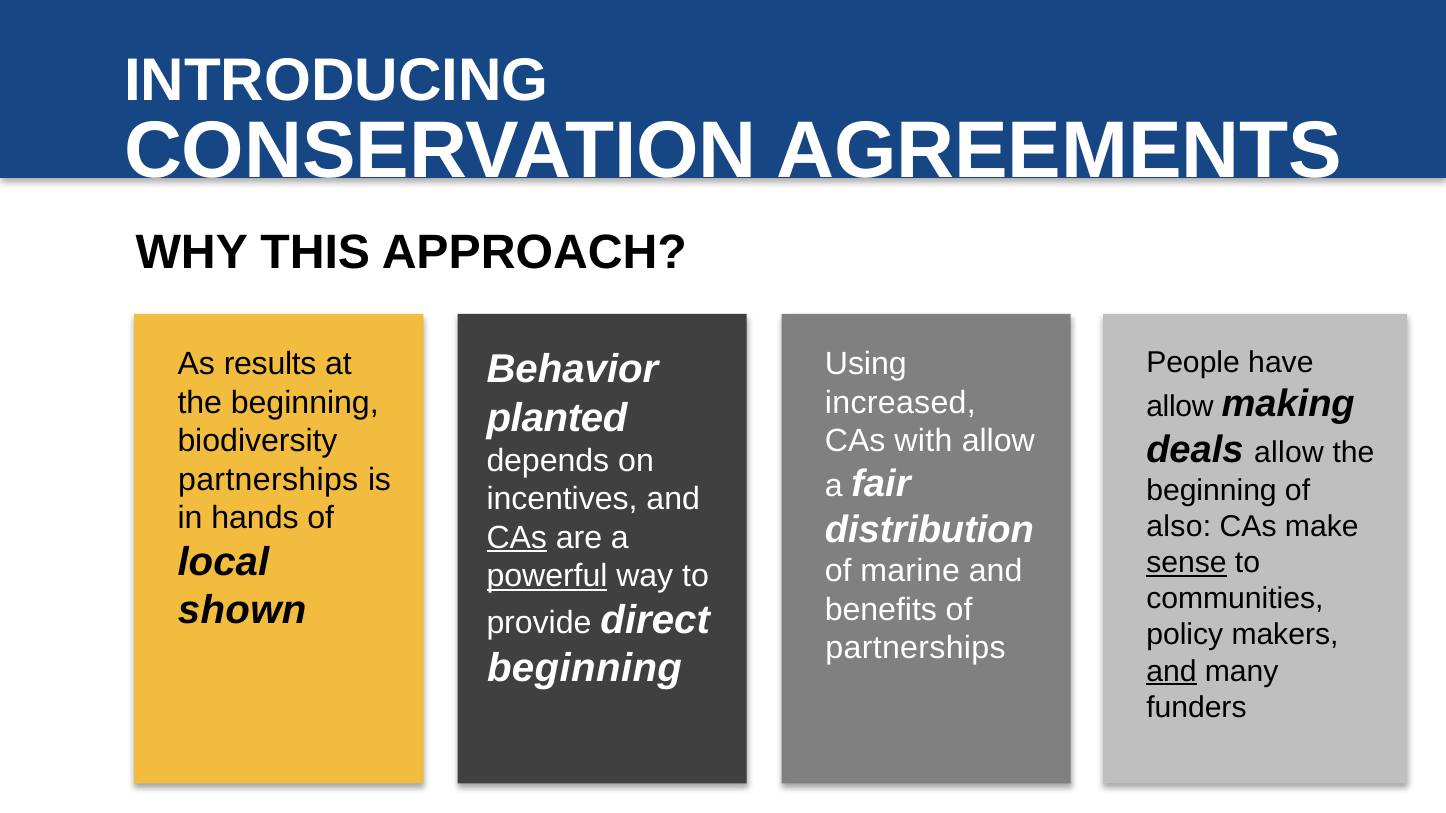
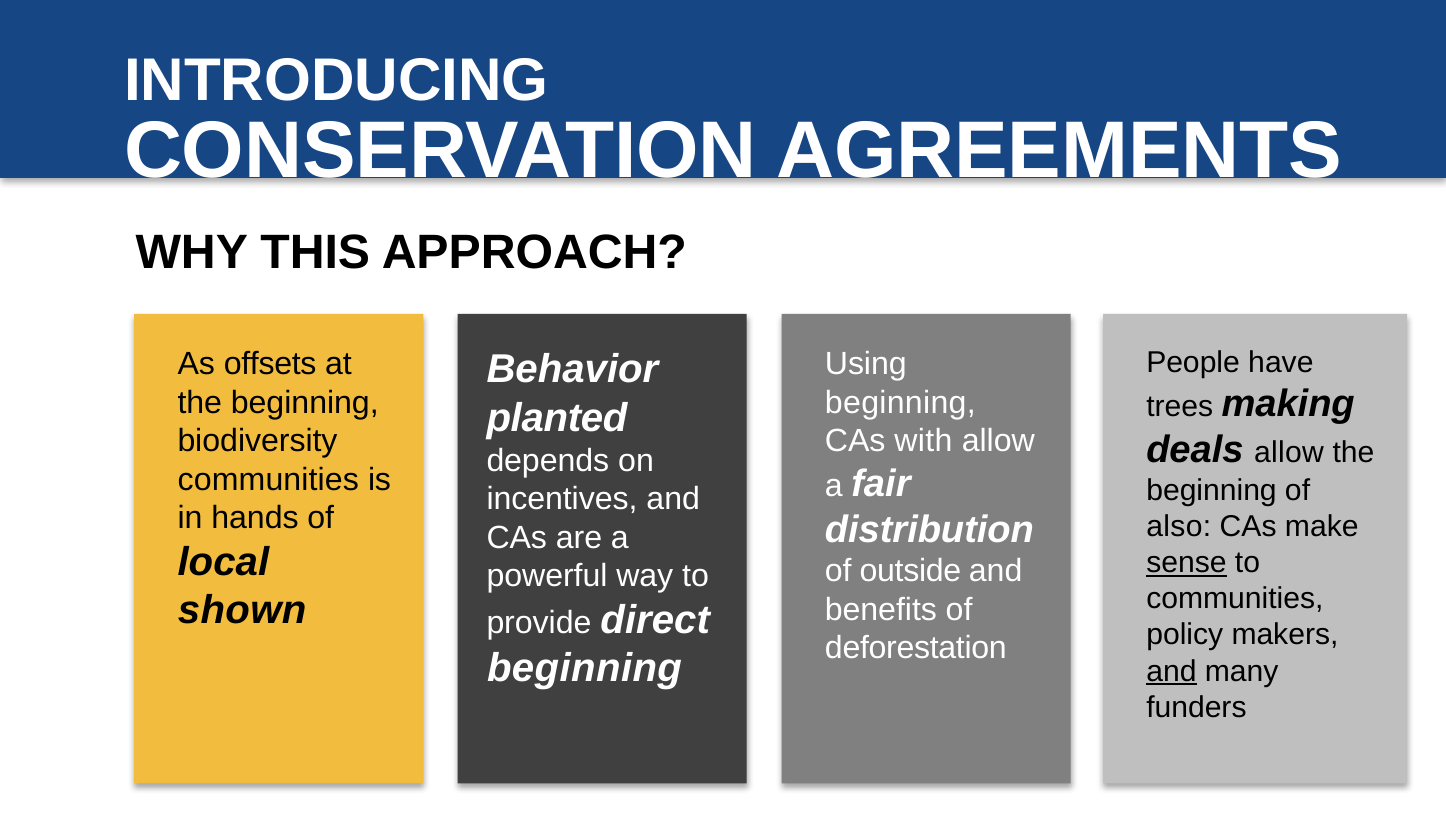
results: results -> offsets (270, 364)
increased: increased -> beginning (900, 403)
allow: allow -> trees (1180, 407)
partnerships: partnerships -> communities (268, 480)
CAs underline: present -> none (517, 538)
marine: marine -> outside (910, 572)
powerful underline: present -> none (547, 576)
partnerships: partnerships -> deforestation (916, 649)
